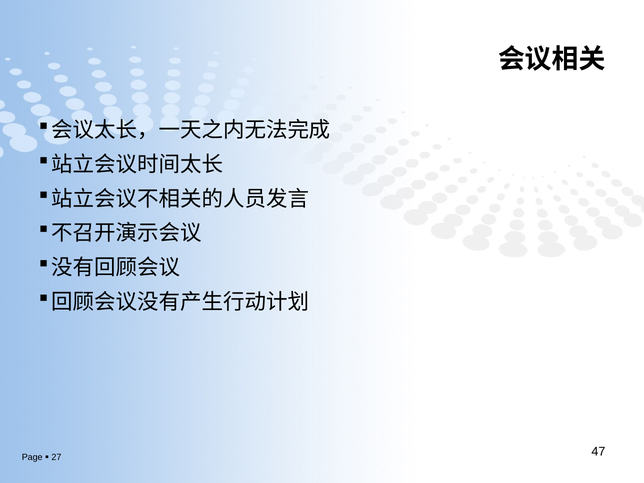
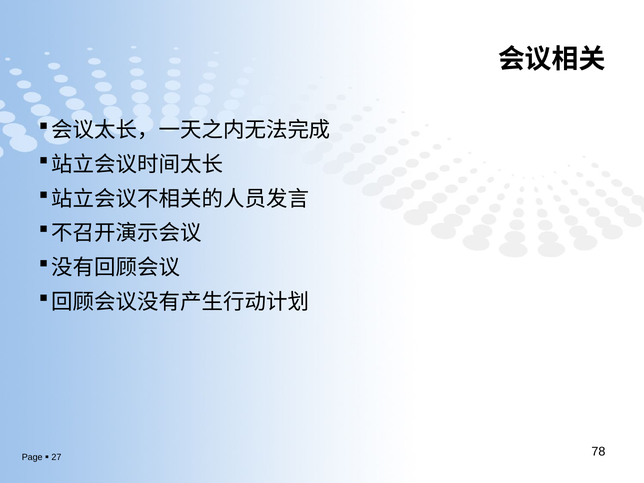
47: 47 -> 78 (598, 451)
